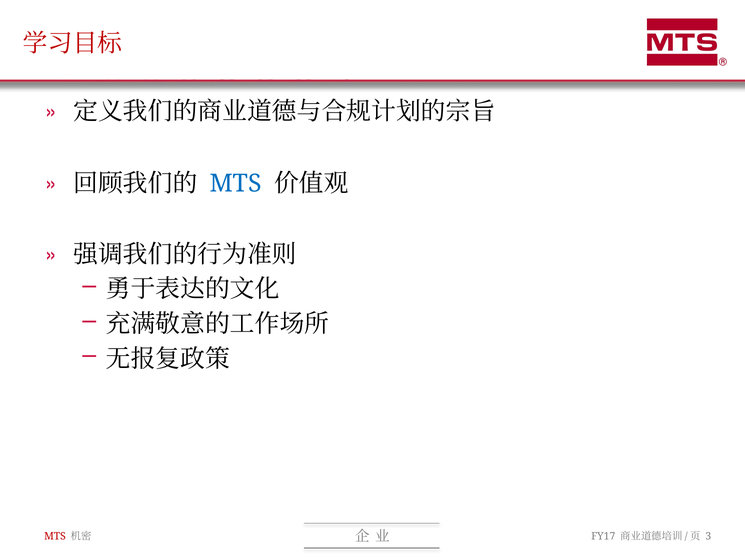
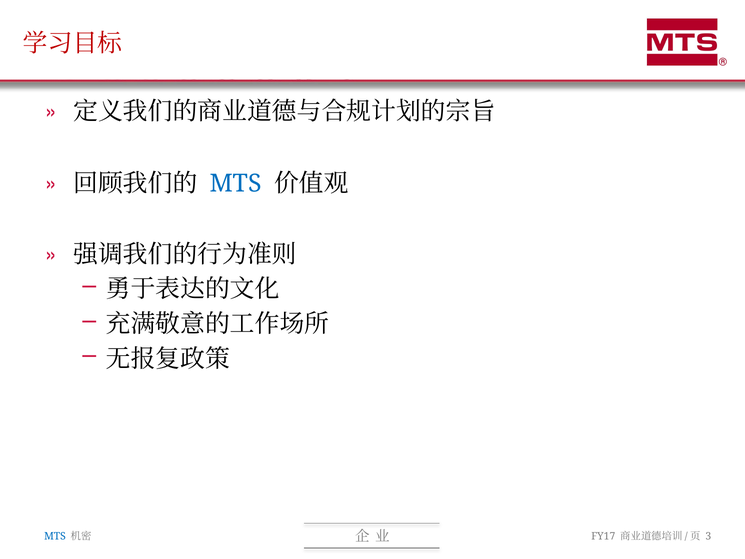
MTS colour: red -> blue (55, 536)
